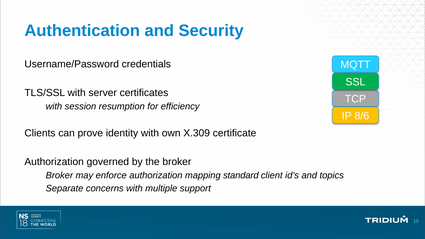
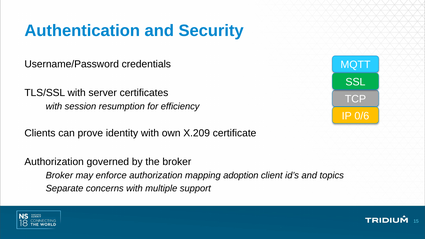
8/6: 8/6 -> 0/6 (362, 116)
X.309: X.309 -> X.209 (197, 133)
standard: standard -> adoption (241, 175)
